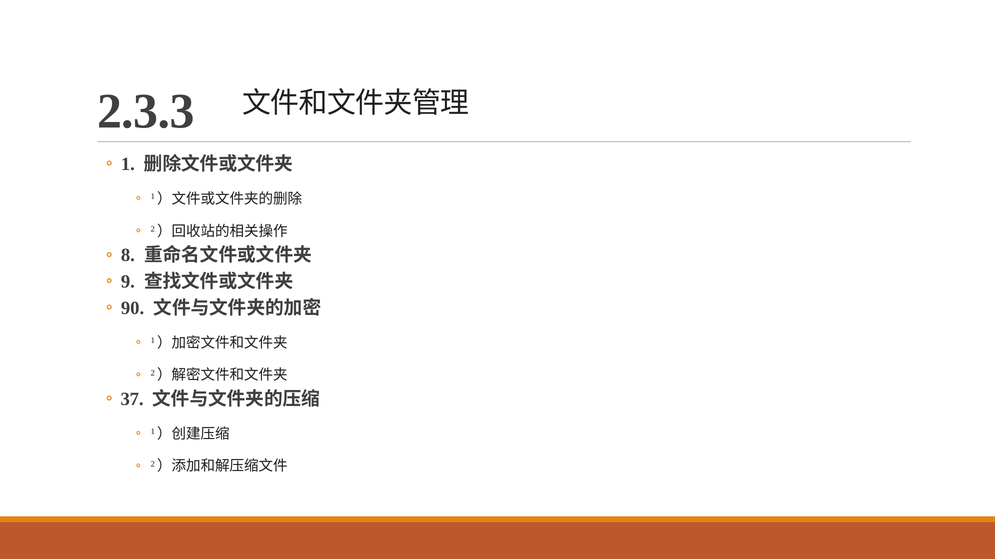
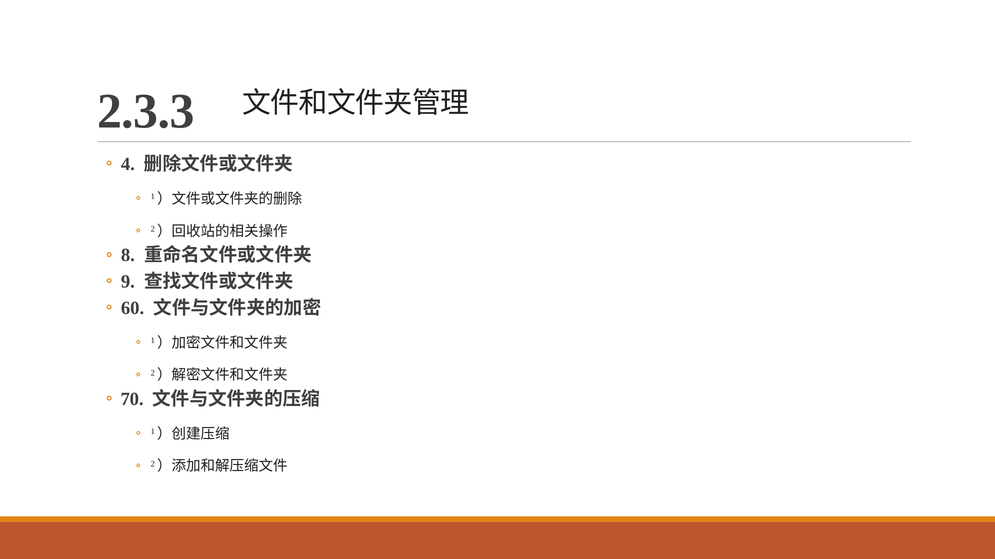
1: 1 -> 4 (128, 164)
90: 90 -> 60 (133, 308)
37: 37 -> 70 (132, 399)
